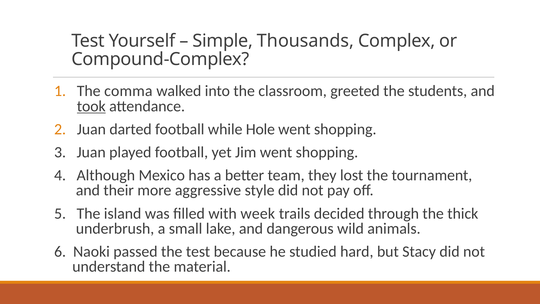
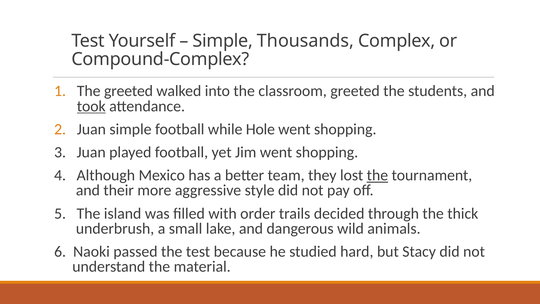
The comma: comma -> greeted (129, 91)
Juan darted: darted -> simple (131, 129)
the underline: none -> present (377, 175)
week: week -> order (258, 213)
